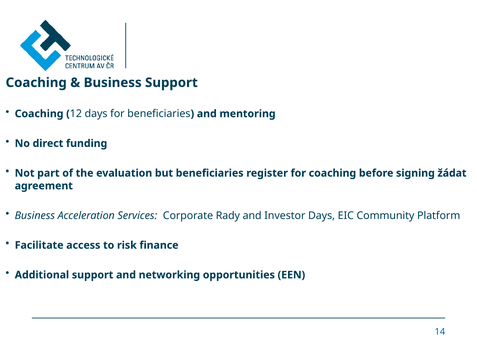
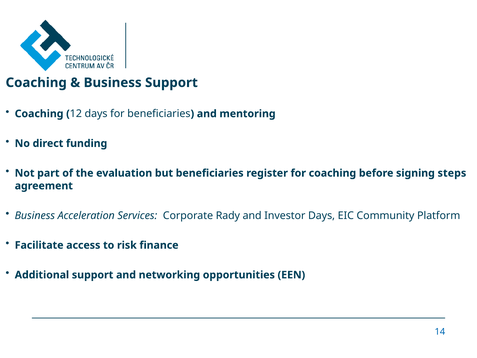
žádat: žádat -> steps (452, 173)
